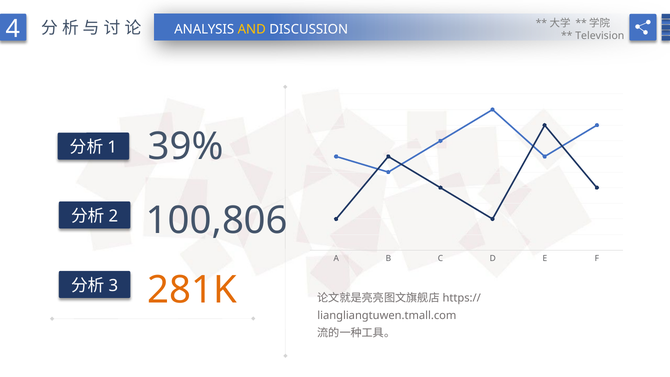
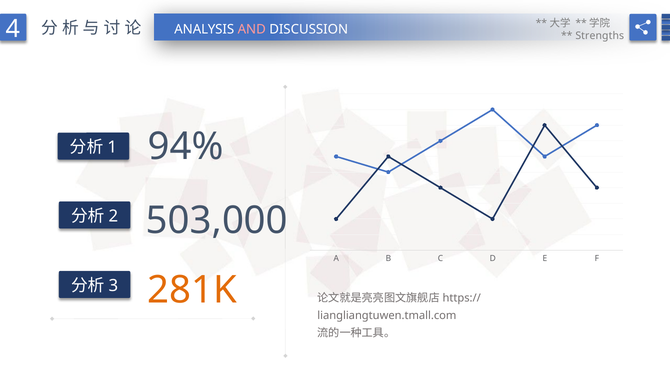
AND colour: yellow -> pink (252, 29)
Television: Television -> Strengths (600, 36)
39%: 39% -> 94% (186, 147)
100,806: 100,806 -> 503,000 (217, 220)
